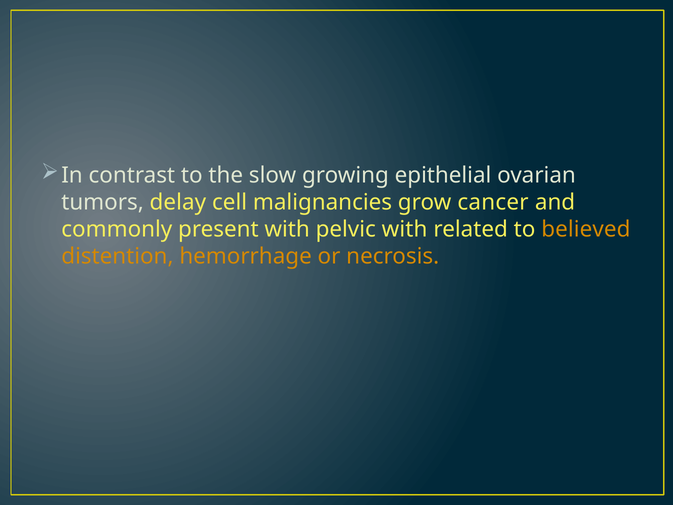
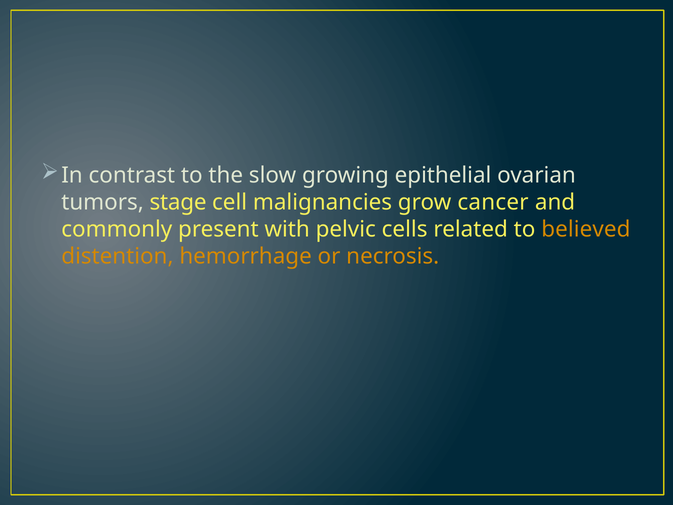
delay: delay -> stage (178, 202)
pelvic with: with -> cells (405, 229)
